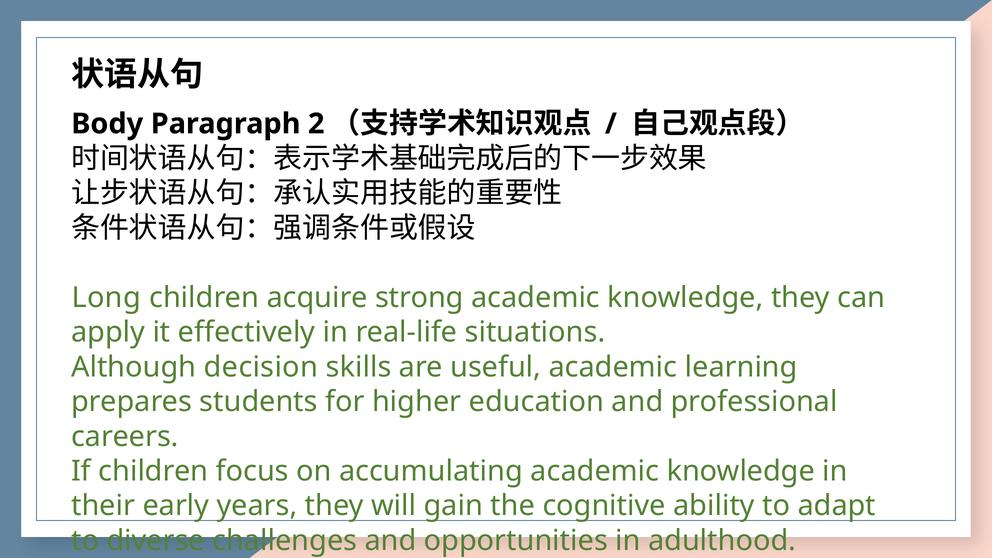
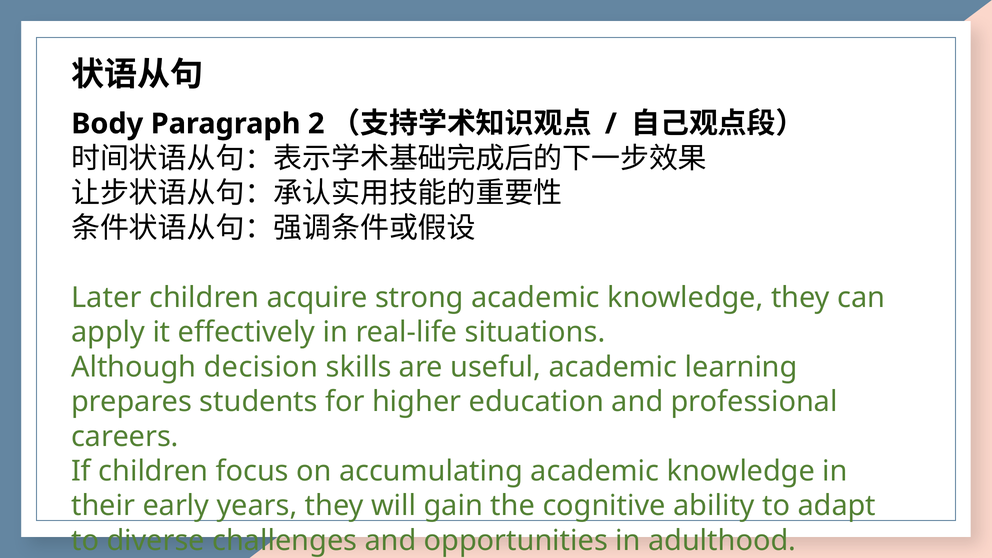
Long: Long -> Later (106, 298)
